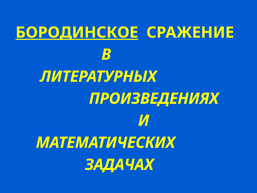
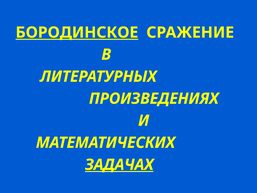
ЗАДАЧАХ underline: none -> present (119, 165)
